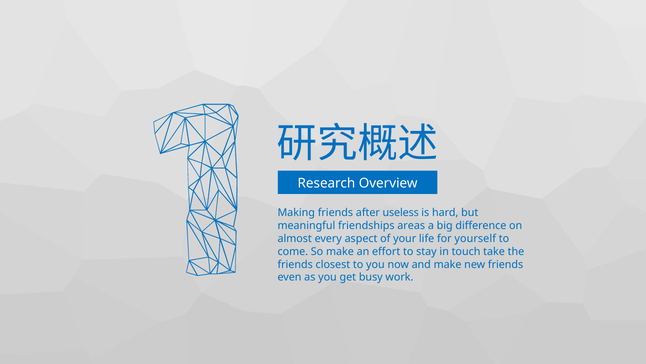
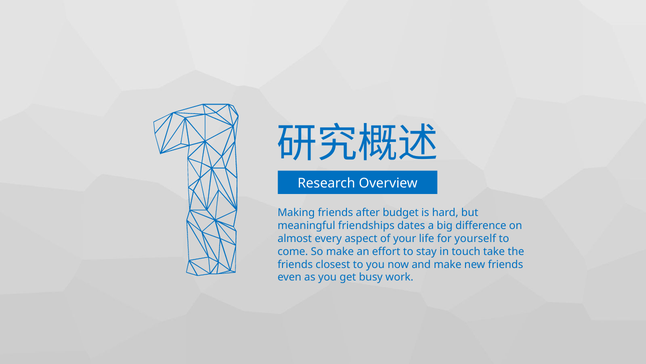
useless: useless -> budget (401, 212)
areas: areas -> dates (411, 225)
